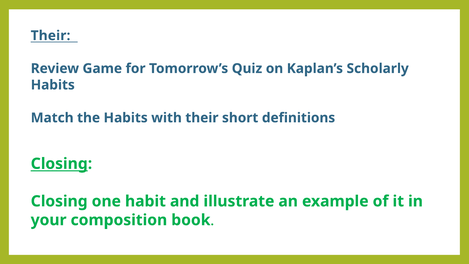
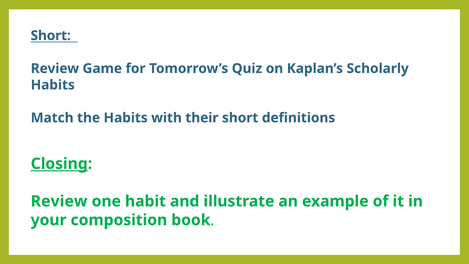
Their: Their -> Short (51, 36)
Closing: Closing -> Review (59, 201)
